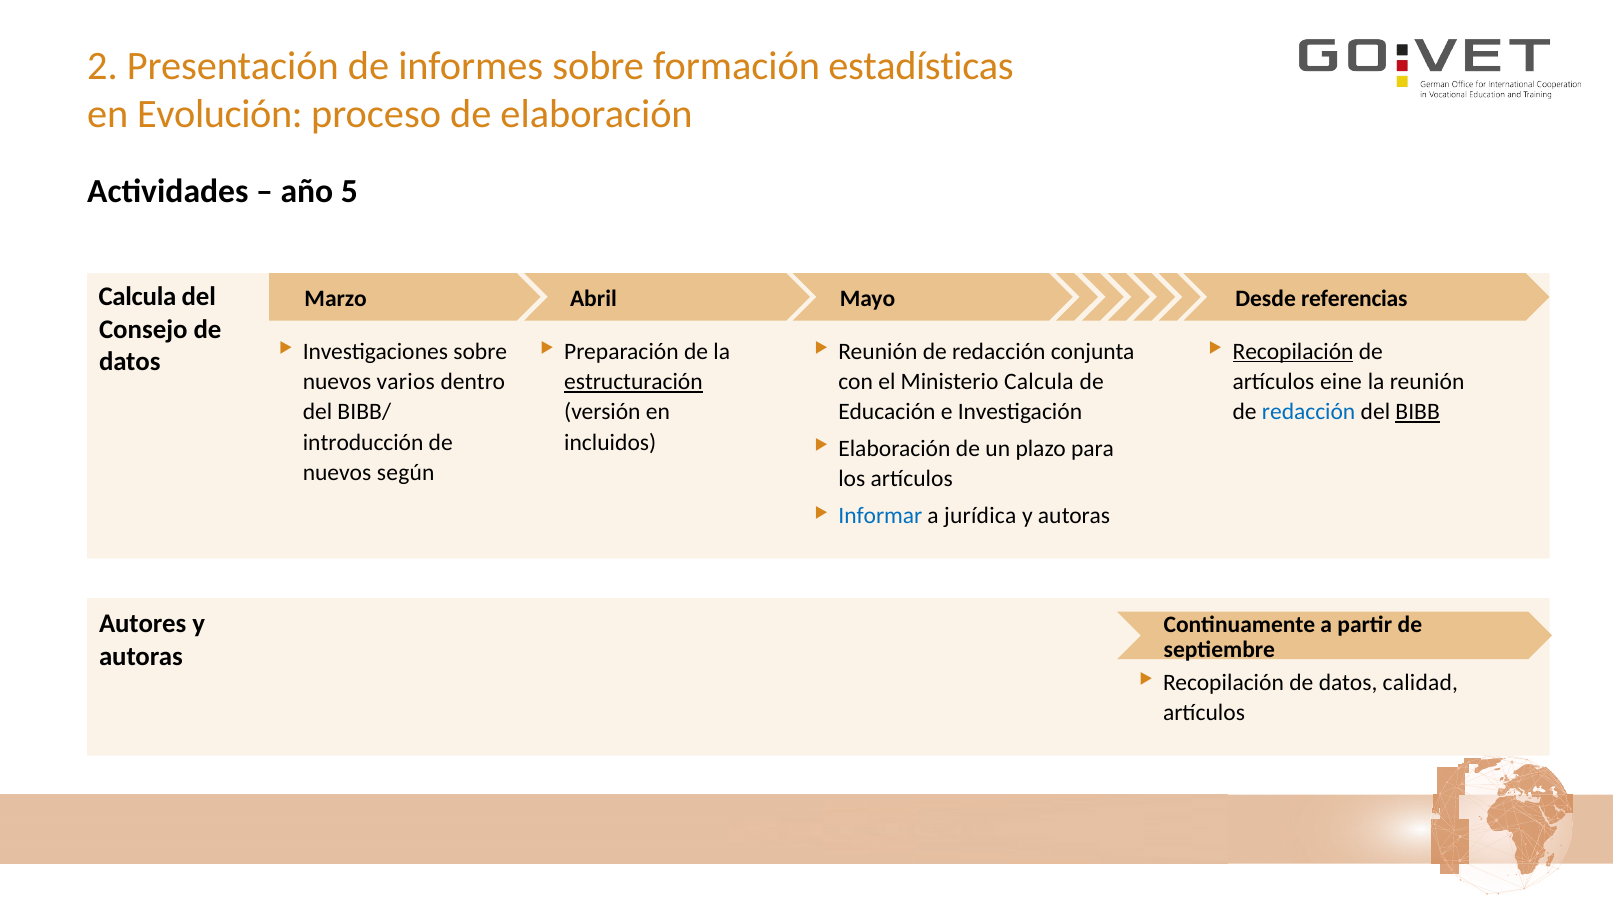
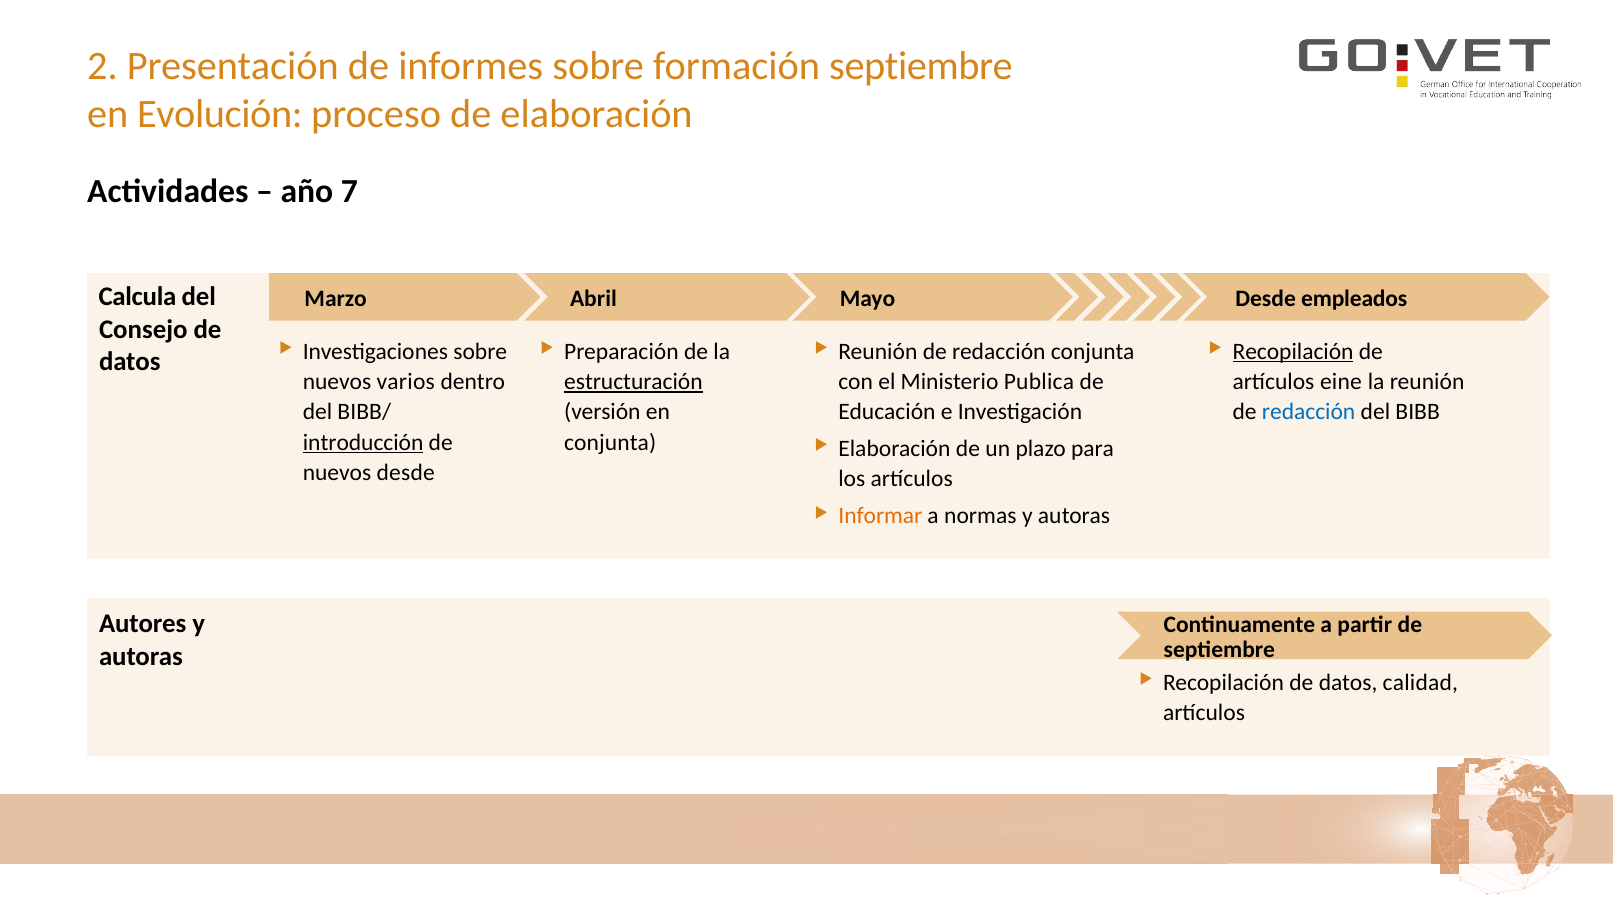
formación estadísticas: estadísticas -> septiembre (921, 66)
5: 5 -> 7 (349, 192)
referencias: referencias -> empleados (1354, 299)
Ministerio Calcula: Calcula -> Publica (1039, 382)
BIBB underline: present -> none (1418, 412)
introducción underline: none -> present (363, 442)
incluidos: incluidos -> conjunta (610, 442)
nuevos según: según -> desde (406, 473)
Informar colour: blue -> orange (880, 516)
jurídica: jurídica -> normas (980, 516)
